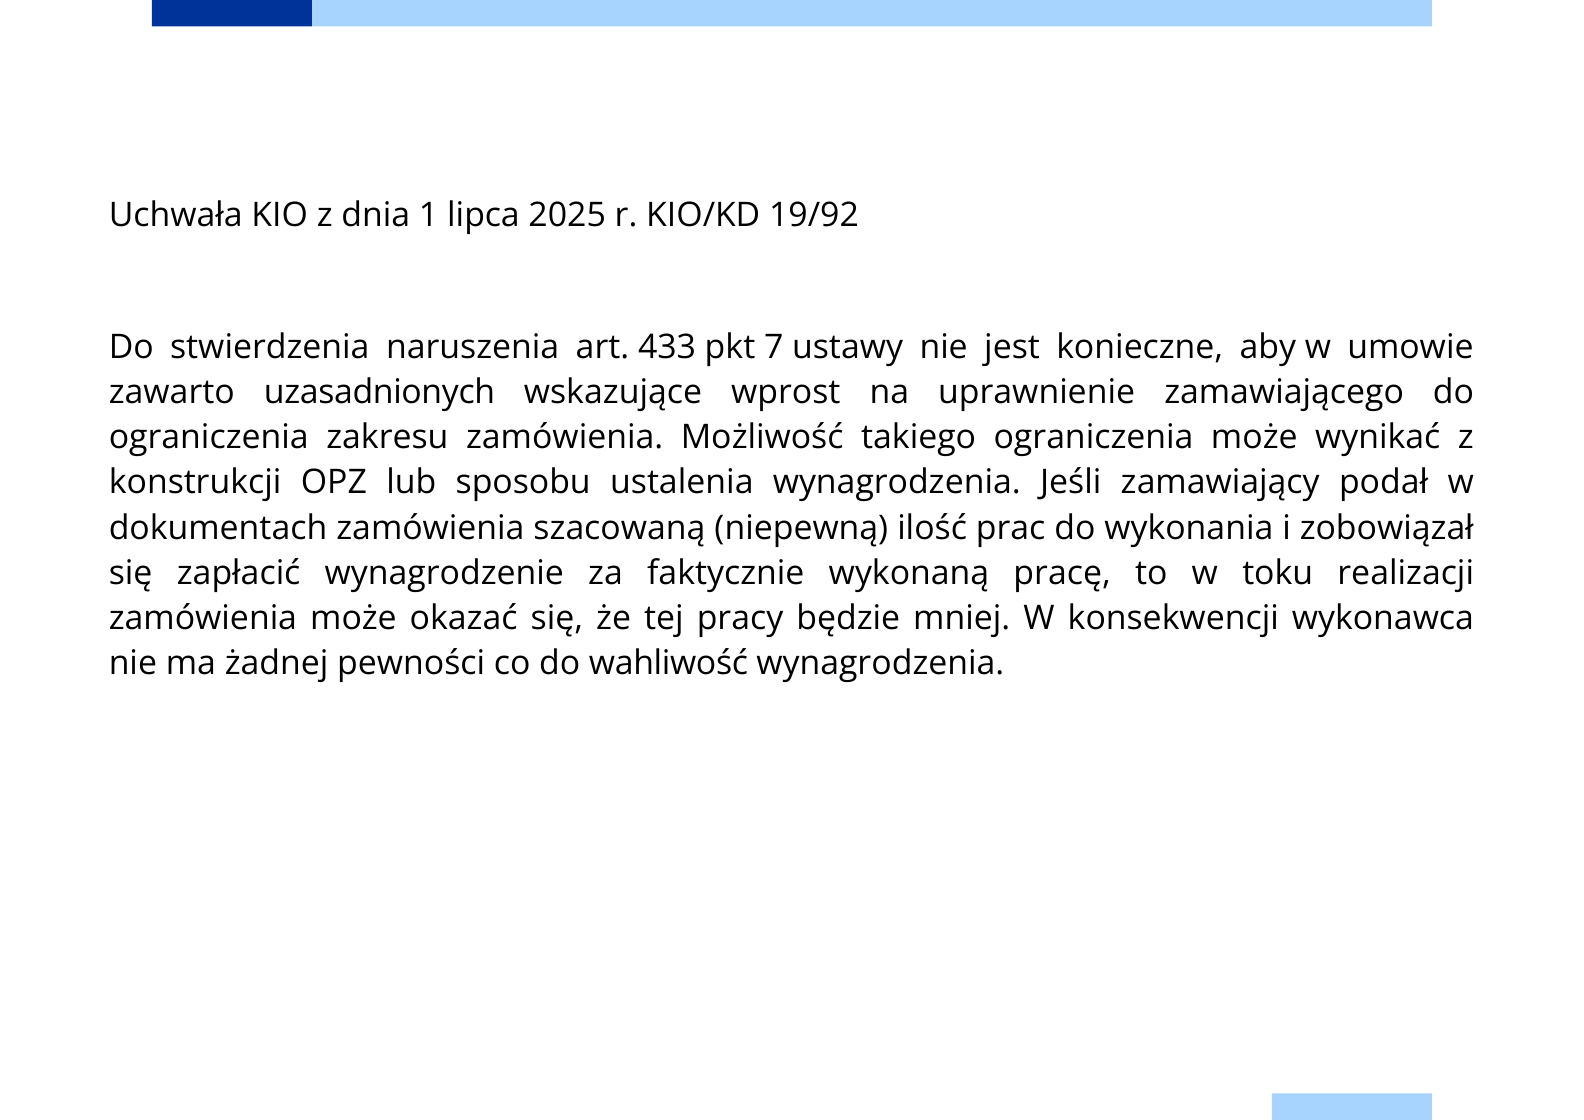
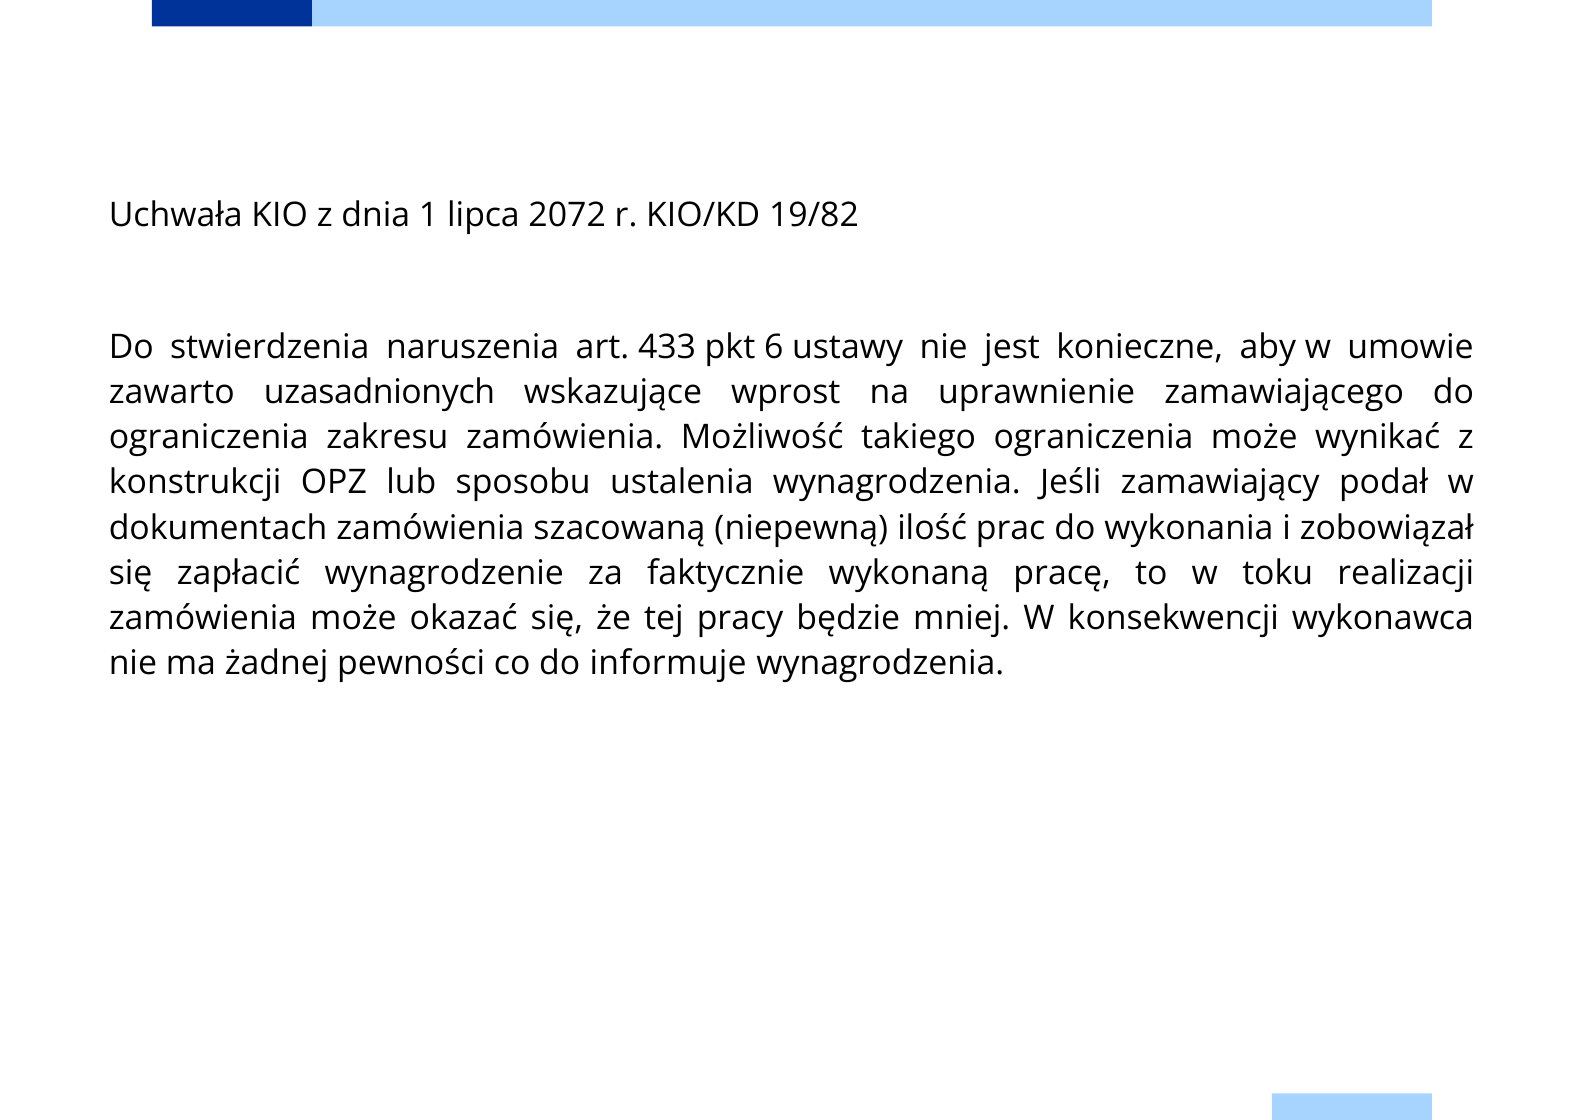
2025: 2025 -> 2072 (567, 215)
19/92: 19/92 -> 19/82 (814, 215)
7: 7 -> 6 (774, 347)
wahliwość: wahliwość -> informuje (668, 663)
